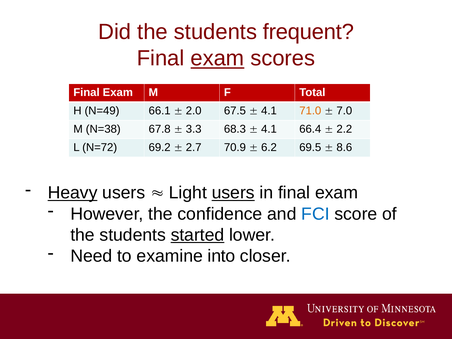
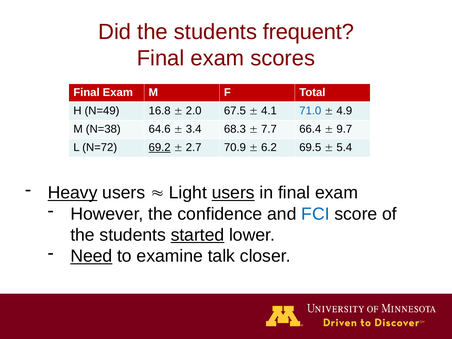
exam underline: present -> none (217, 58)
66.1: 66.1 -> 16.8 (160, 111)
71.0 colour: orange -> blue (310, 111)
7.0: 7.0 -> 4.9 (344, 111)
67.8: 67.8 -> 64.6 (160, 129)
3.3: 3.3 -> 3.4 (194, 129)
4.1: 4.1 -> 7.7 (269, 129)
2.2: 2.2 -> 9.7 (344, 129)
69.2 underline: none -> present (160, 147)
8.6: 8.6 -> 5.4 (344, 147)
Need underline: none -> present (91, 256)
into: into -> talk (221, 256)
